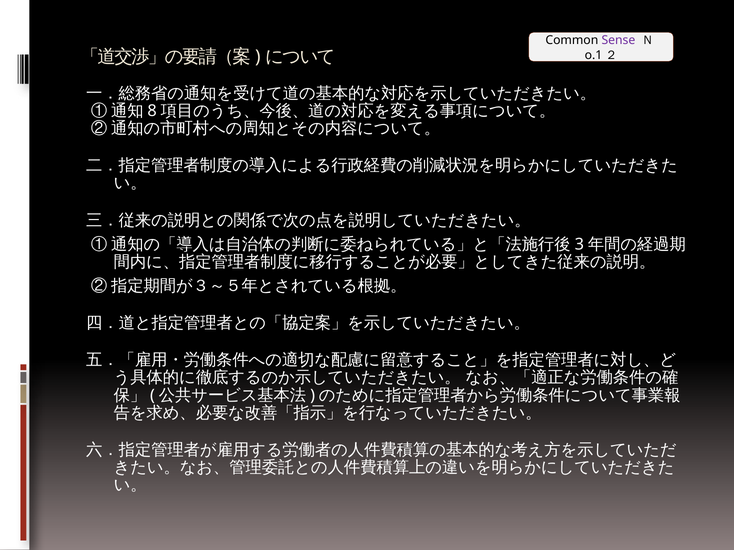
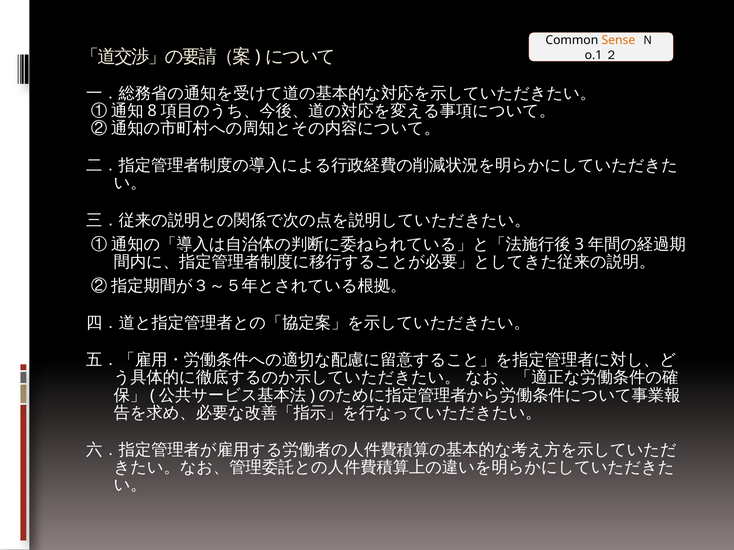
Sense colour: purple -> orange (618, 40)
